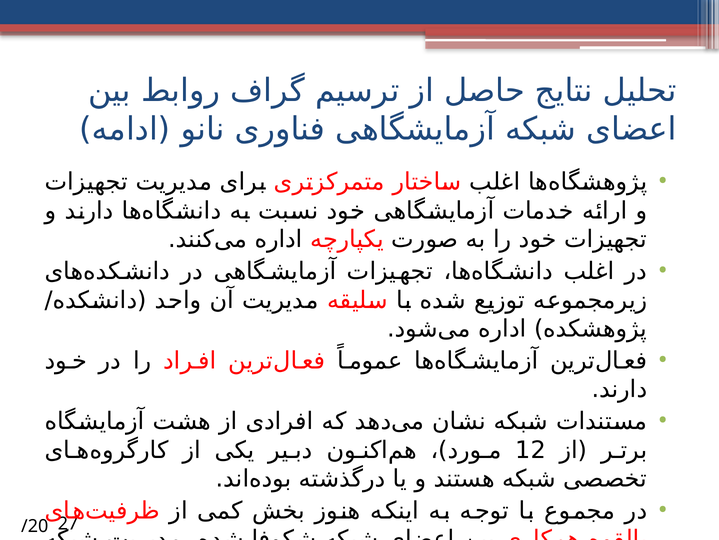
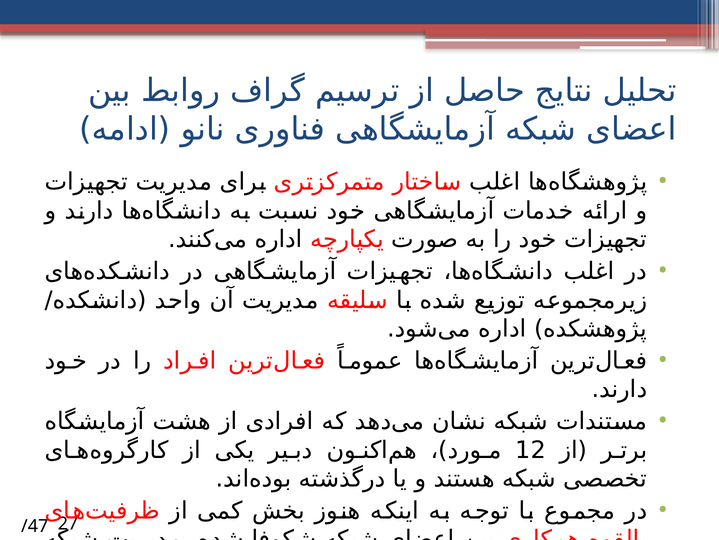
/20: /20 -> /47 (35, 526)
